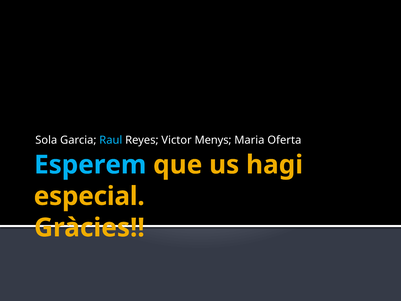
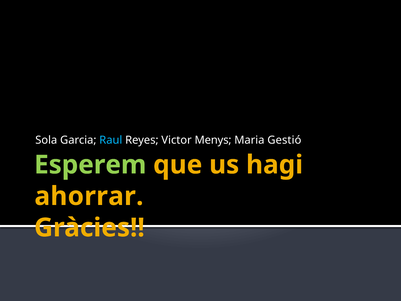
Oferta: Oferta -> Gestió (284, 140)
Esperem colour: light blue -> light green (90, 165)
especial: especial -> ahorrar (89, 196)
